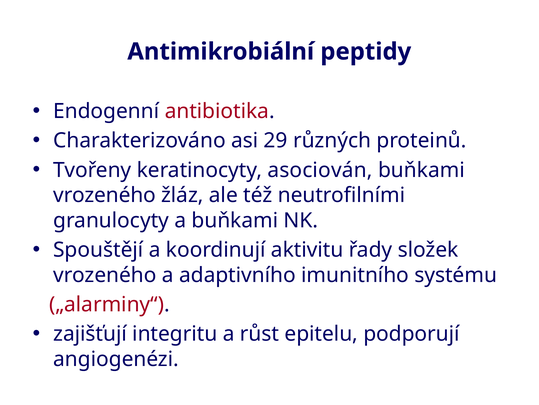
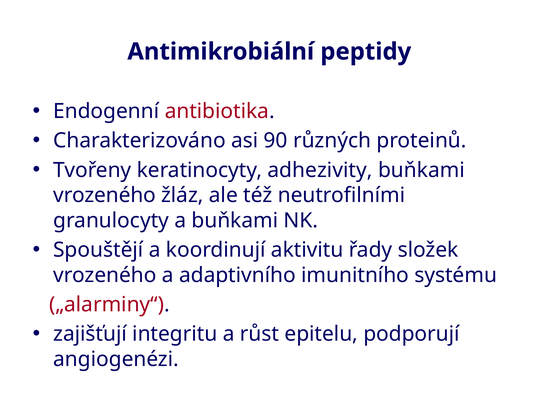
29: 29 -> 90 (276, 140)
asociován: asociován -> adhezivity (320, 170)
